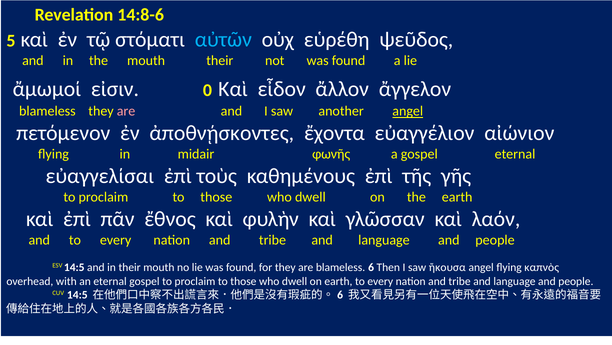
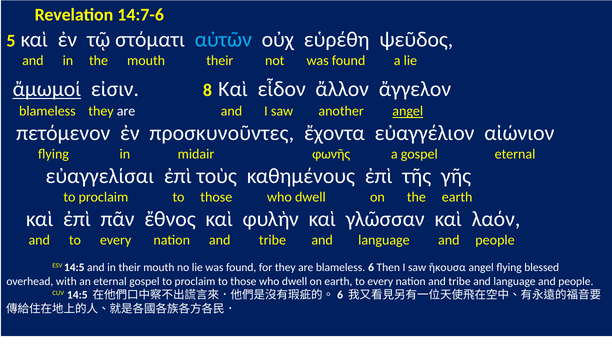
14:8-6: 14:8-6 -> 14:7-6 (141, 15)
ἄμωμοί underline: none -> present (47, 89)
0: 0 -> 8 (207, 90)
are colour: pink -> white (126, 111)
ἀποθνῄσκοντες: ἀποθνῄσκοντες -> προσκυνοῦντες (222, 133)
καπνὸς: καπνὸς -> blessed (542, 268)
